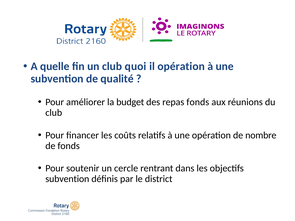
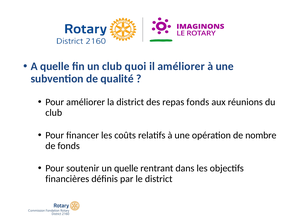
il opération: opération -> améliorer (181, 66)
la budget: budget -> district (130, 102)
un cercle: cercle -> quelle (126, 168)
subvention: subvention -> financières (67, 179)
